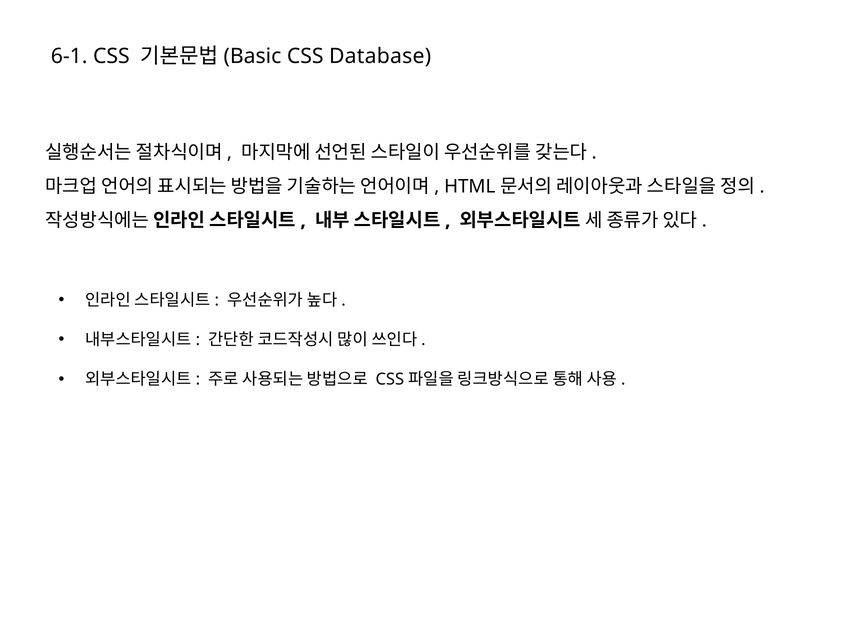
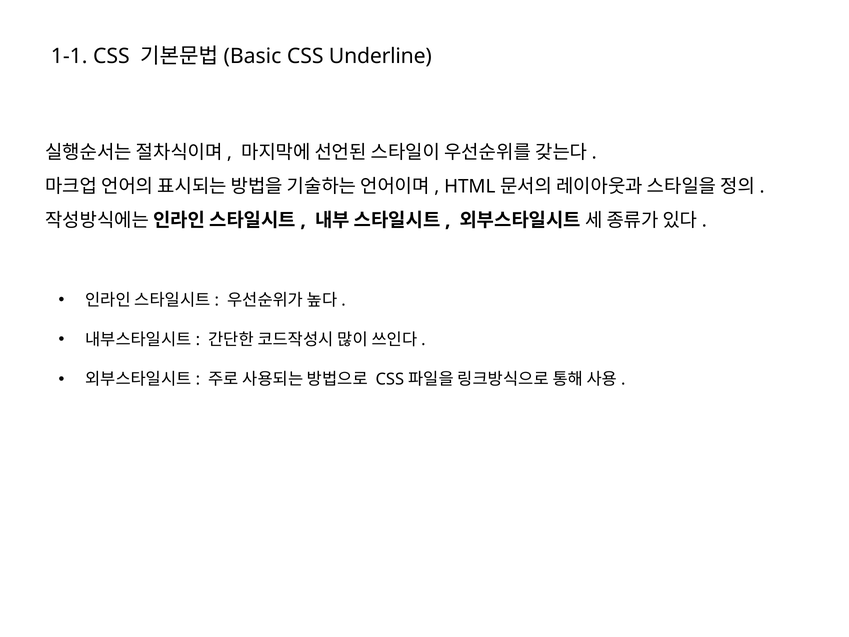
6-1: 6-1 -> 1-1 (69, 56)
Database: Database -> Underline (380, 56)
